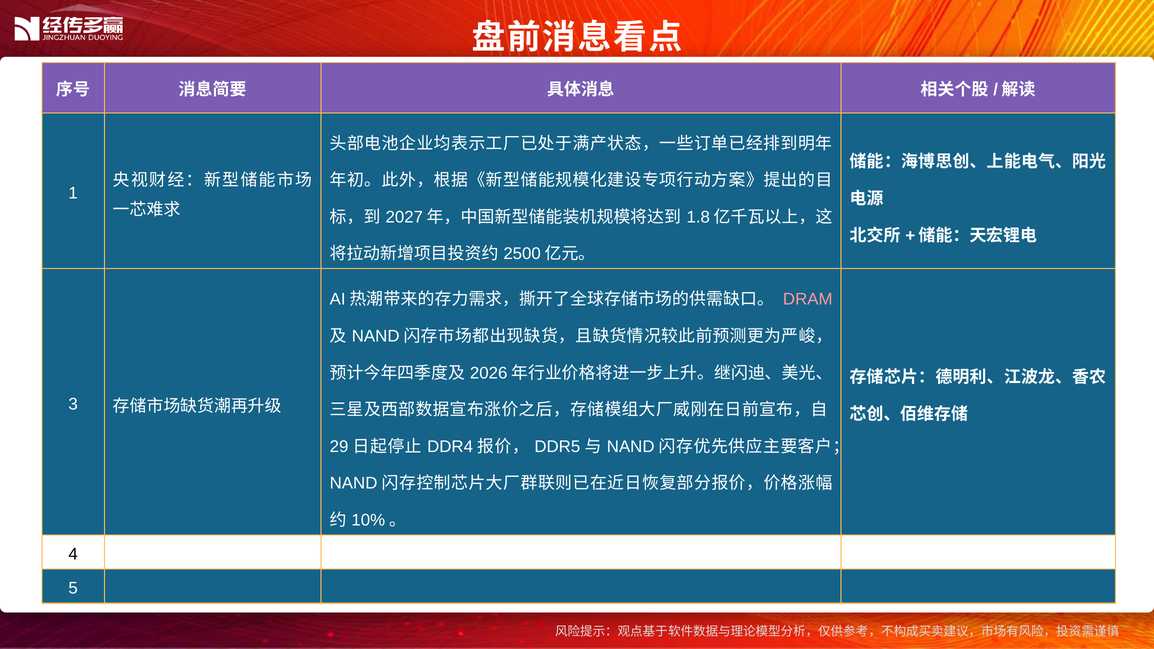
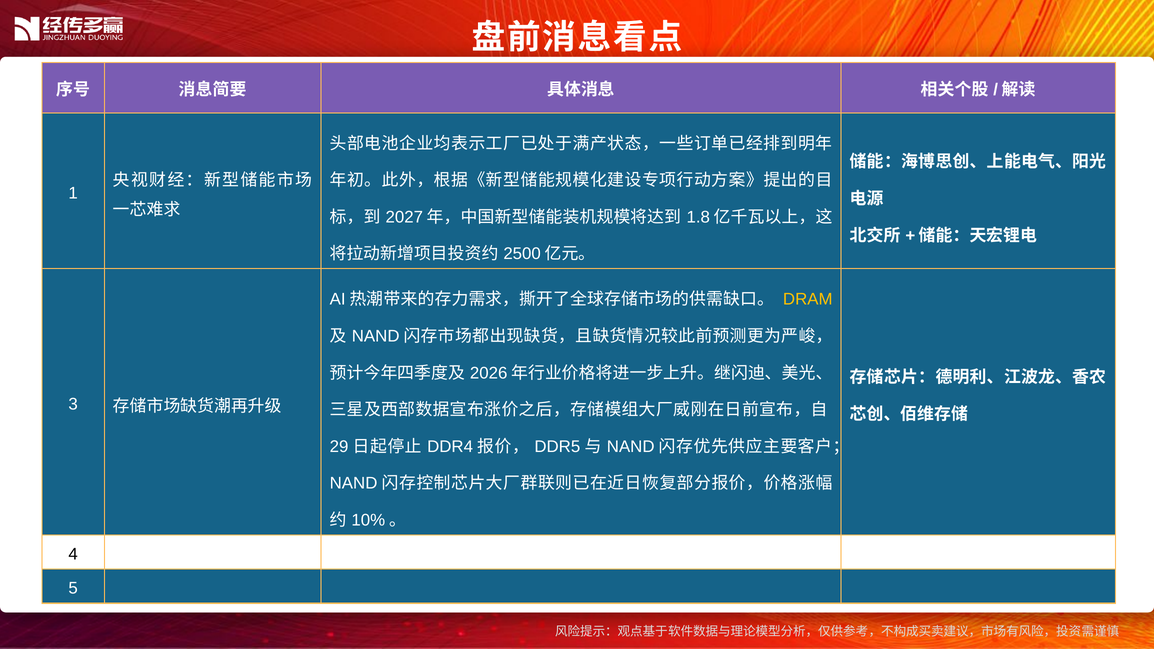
DRAM colour: pink -> yellow (808, 299)
